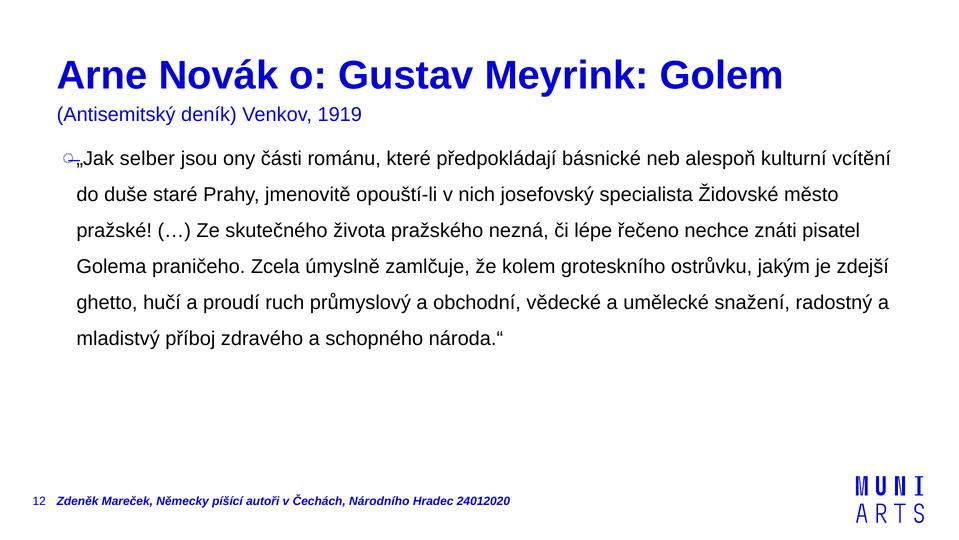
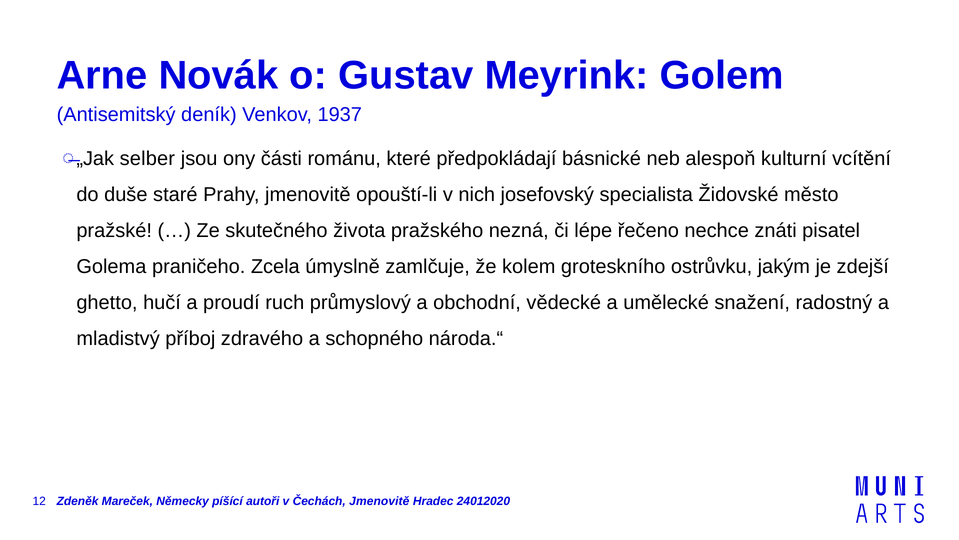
1919: 1919 -> 1937 (340, 114)
Čechách Národního: Národního -> Jmenovitě (379, 501)
